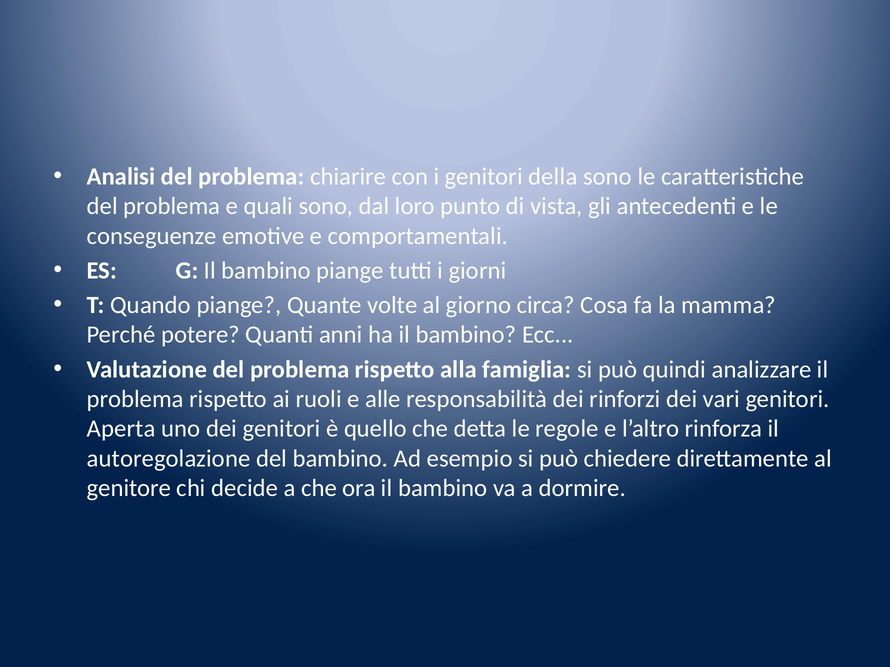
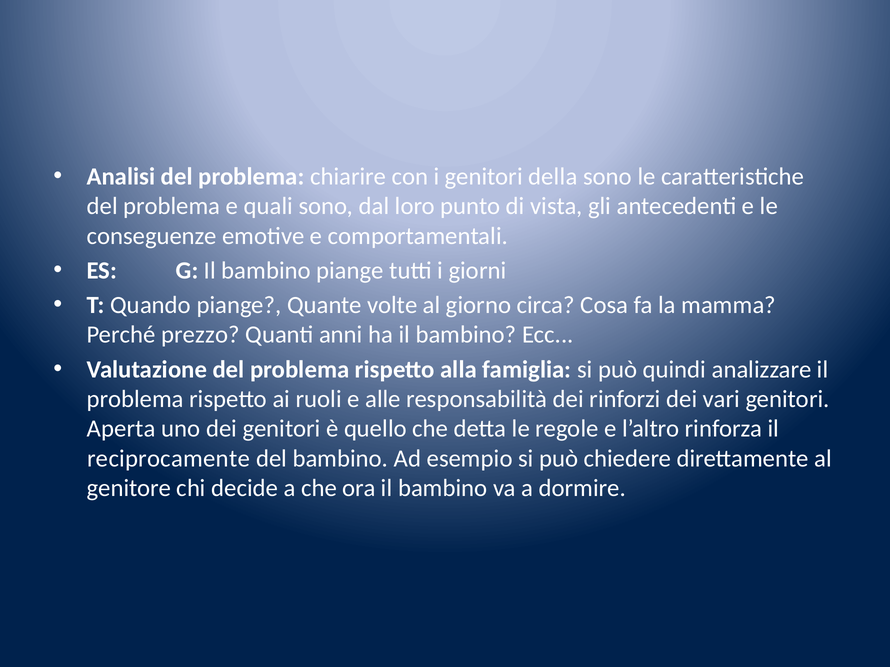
potere: potere -> prezzo (200, 335)
autoregolazione: autoregolazione -> reciprocamente (168, 459)
